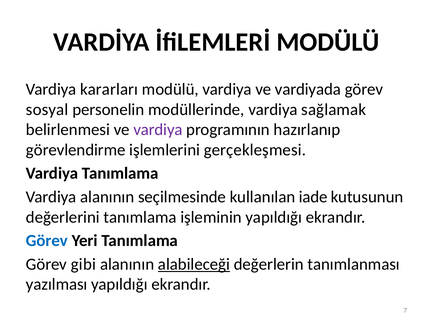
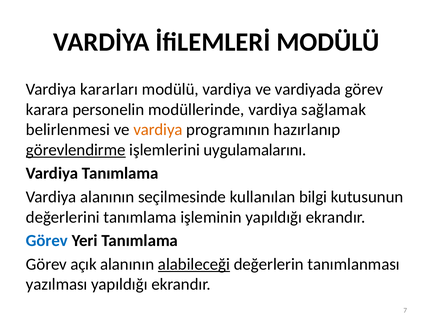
sosyal: sosyal -> karara (47, 109)
vardiya colour: purple -> orange (158, 130)
görevlendirme underline: none -> present (76, 150)
gerçekleşmesi: gerçekleşmesi -> uygulamalarını (255, 150)
iade: iade -> bilgi (313, 197)
gibi: gibi -> açık (84, 264)
